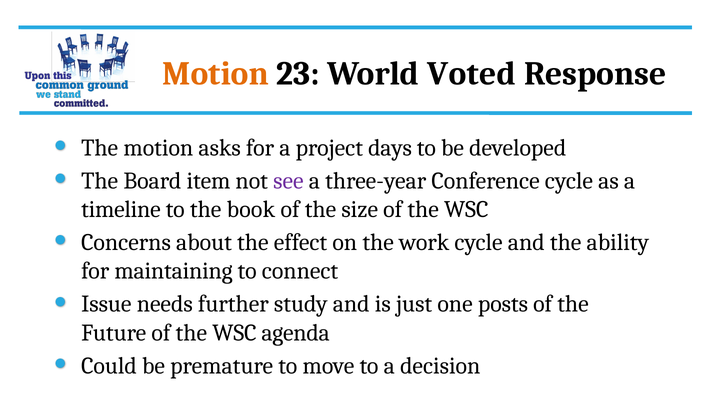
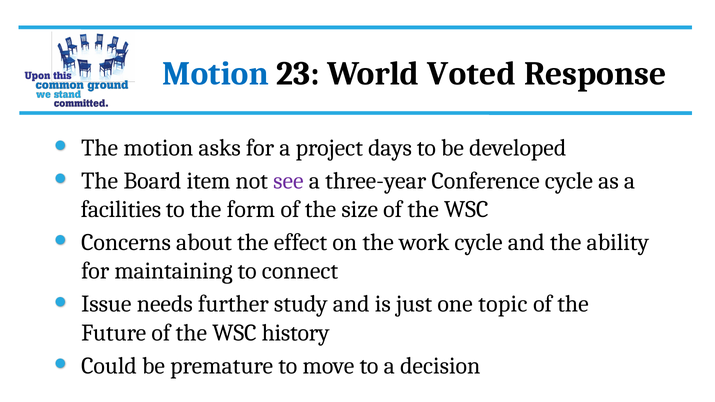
Motion colour: orange -> blue (216, 74)
timeline: timeline -> facilities (121, 209)
book: book -> form (251, 209)
posts: posts -> topic (503, 304)
agenda: agenda -> history (296, 333)
